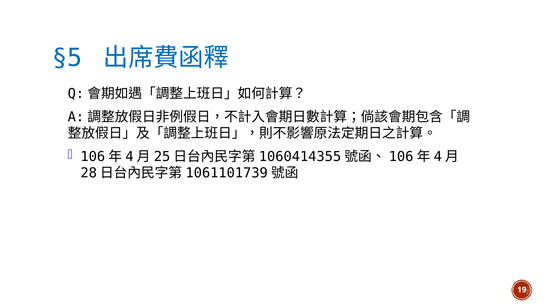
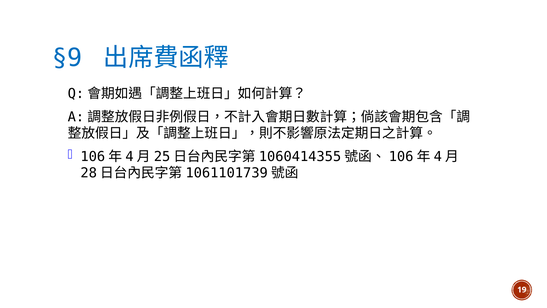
§5: §5 -> §9 (67, 58)
